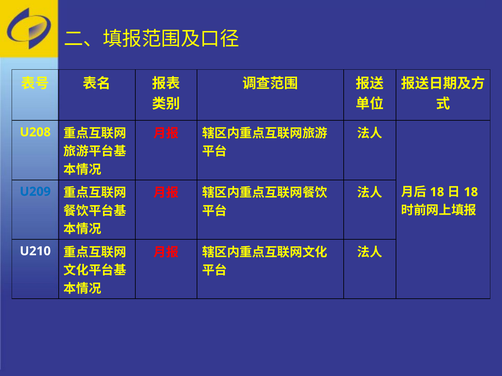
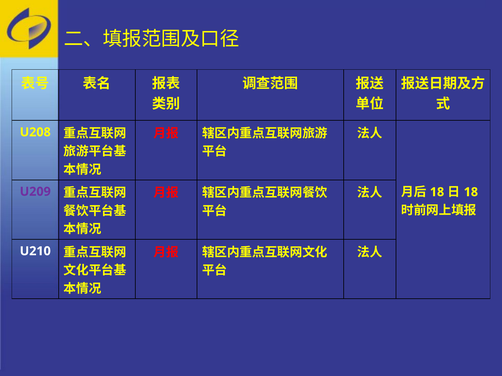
U209 colour: blue -> purple (35, 192)
